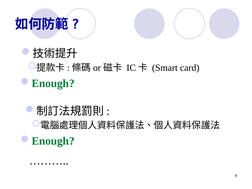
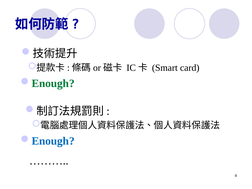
Enough colour: green -> blue (53, 141)
